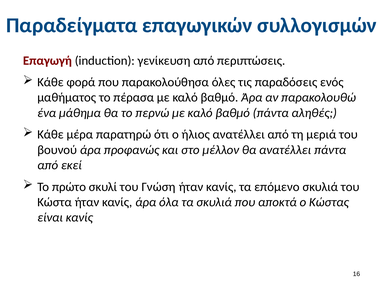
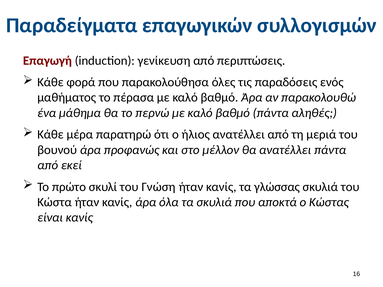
επόμενο: επόμενο -> γλώσσας (277, 187)
